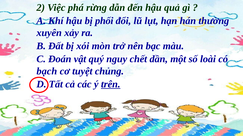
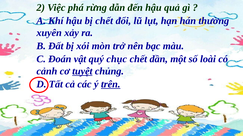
bị phối: phối -> chết (104, 21)
nguy: nguy -> chục (117, 59)
bạch: bạch -> cảnh (47, 71)
tuyệt underline: none -> present (82, 71)
